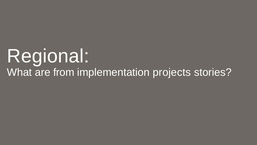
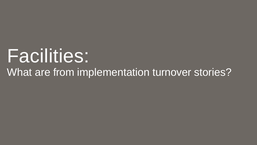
Regional: Regional -> Facilities (48, 56)
projects: projects -> turnover (172, 72)
